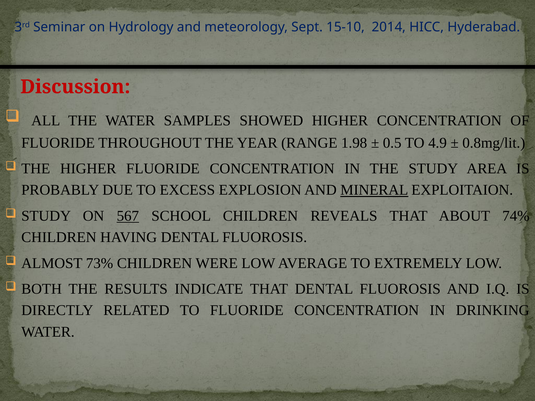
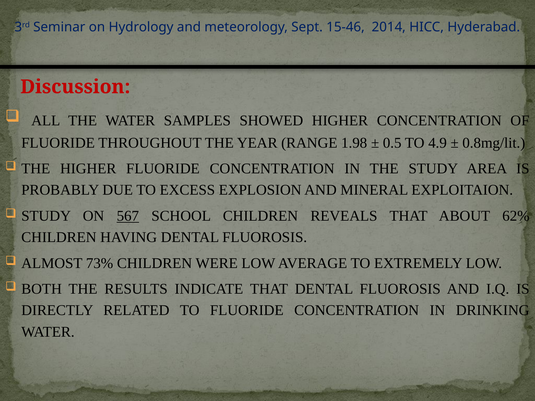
15-10: 15-10 -> 15-46 (346, 27)
MINERAL underline: present -> none (374, 190)
74%: 74% -> 62% (516, 216)
